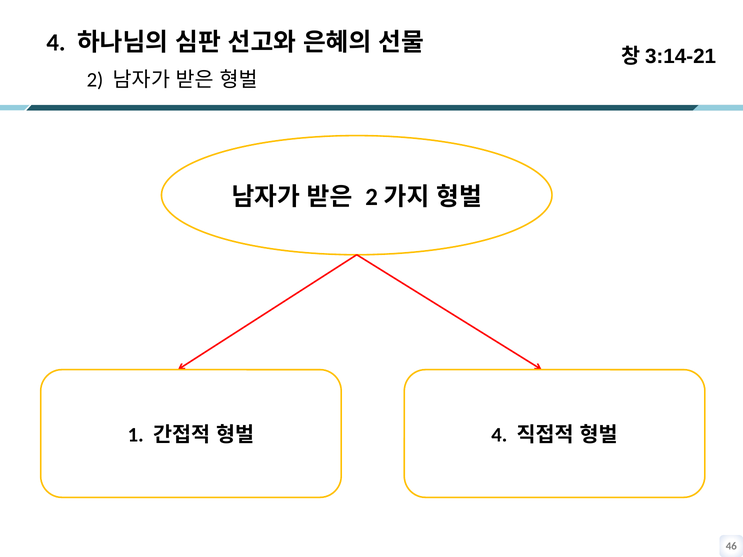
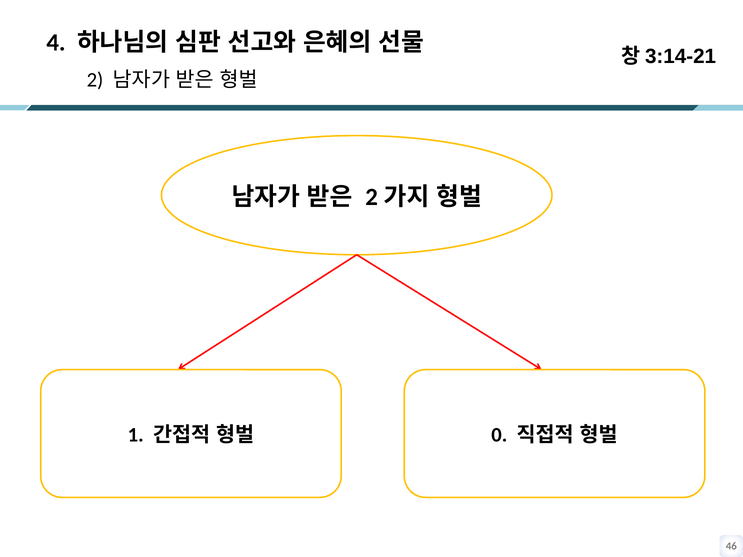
4: 4 -> 0 (499, 435)
